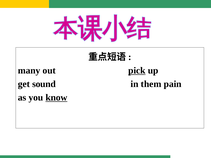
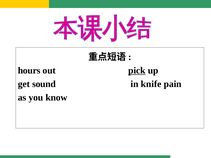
many: many -> hours (29, 71)
them: them -> knife (151, 84)
know underline: present -> none (56, 98)
